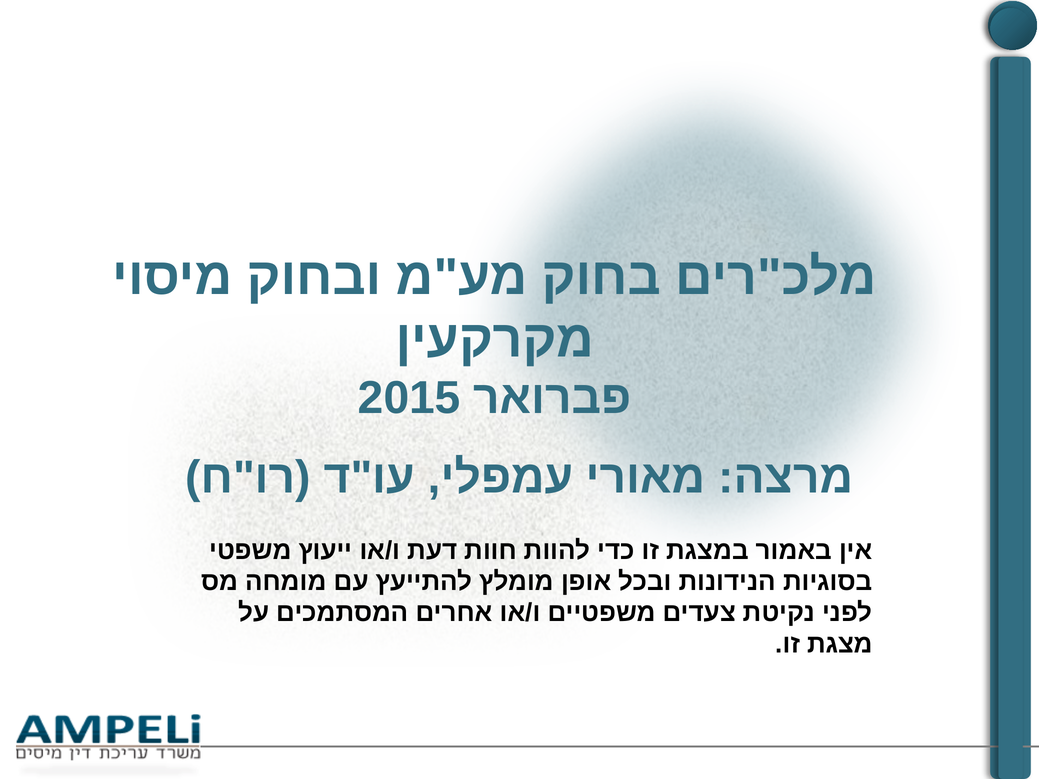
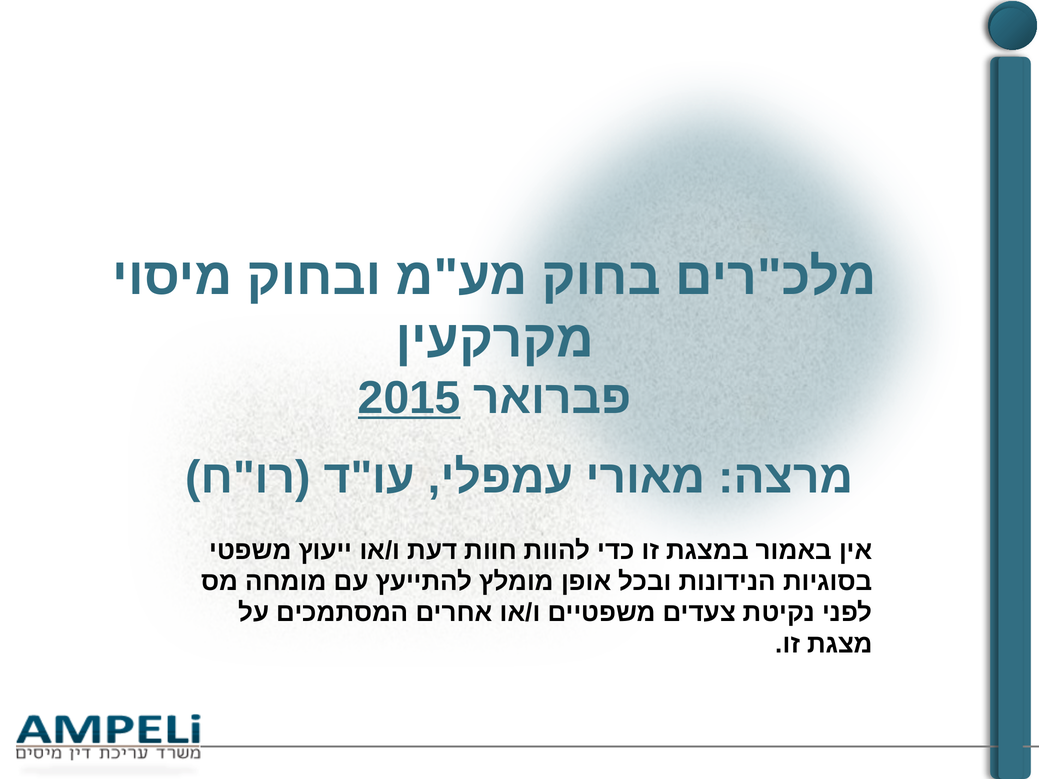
2015 underline: none -> present (409, 398)
